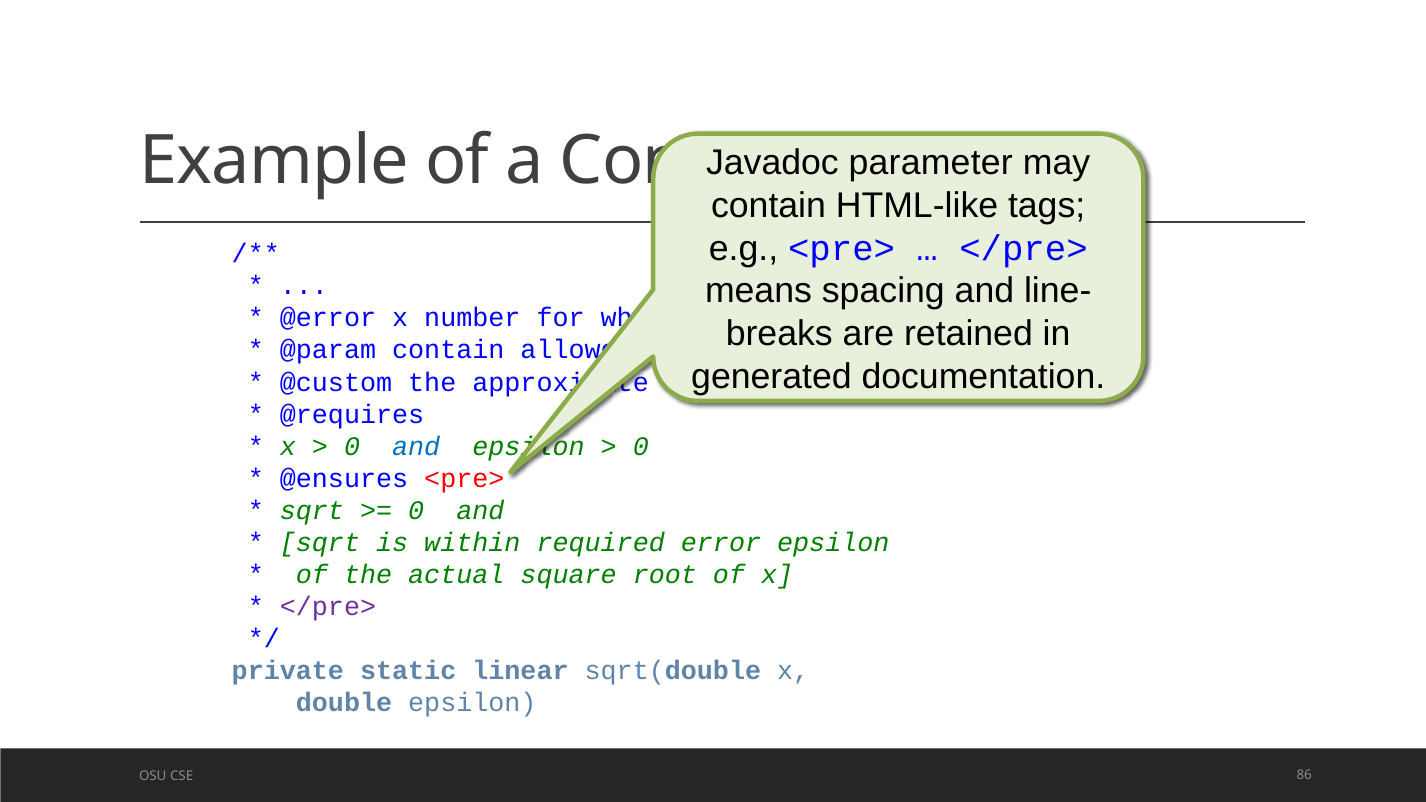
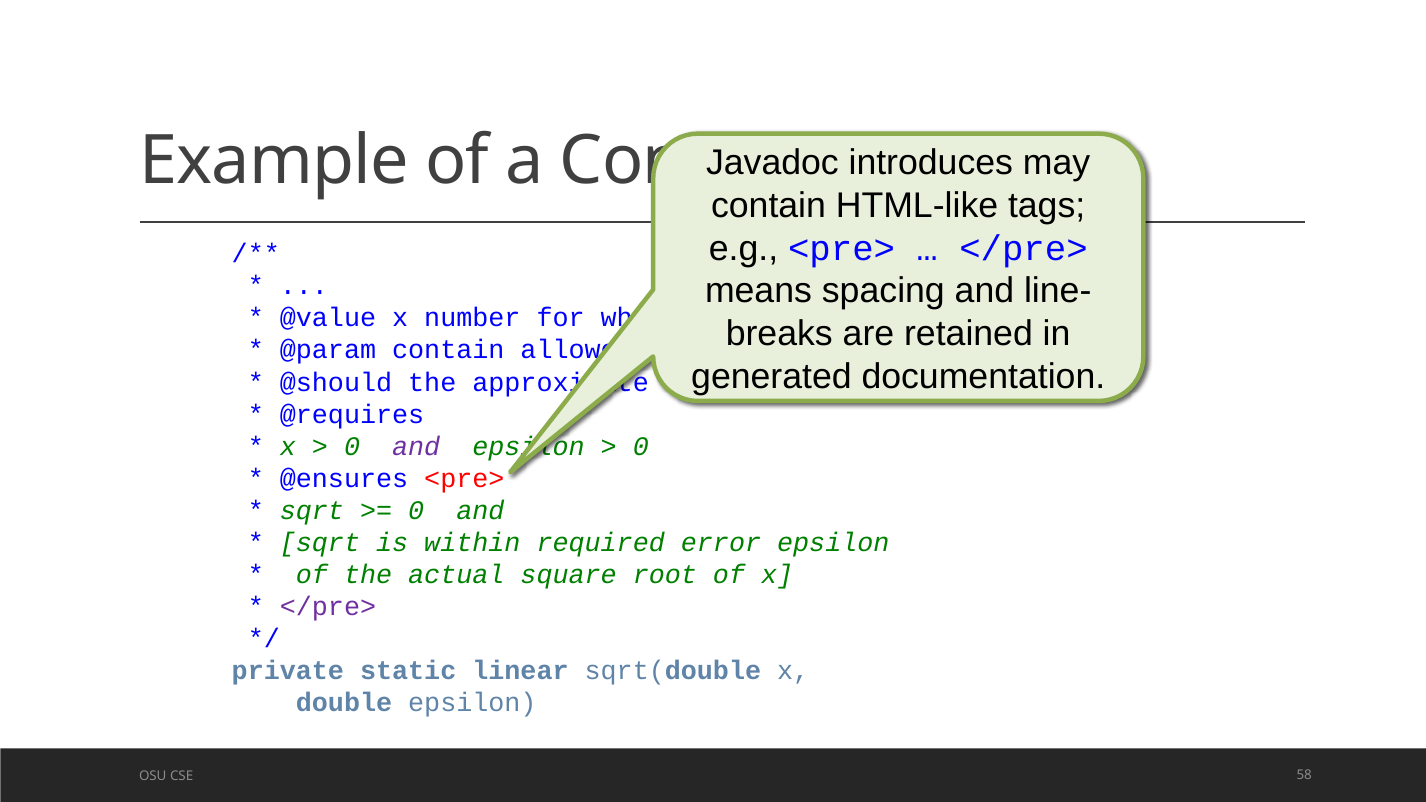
parameter: parameter -> introduces (931, 163)
@error: @error -> @value (328, 318)
@custom: @custom -> @should (336, 382)
and colour: blue -> purple (416, 446)
86: 86 -> 58 (1304, 775)
